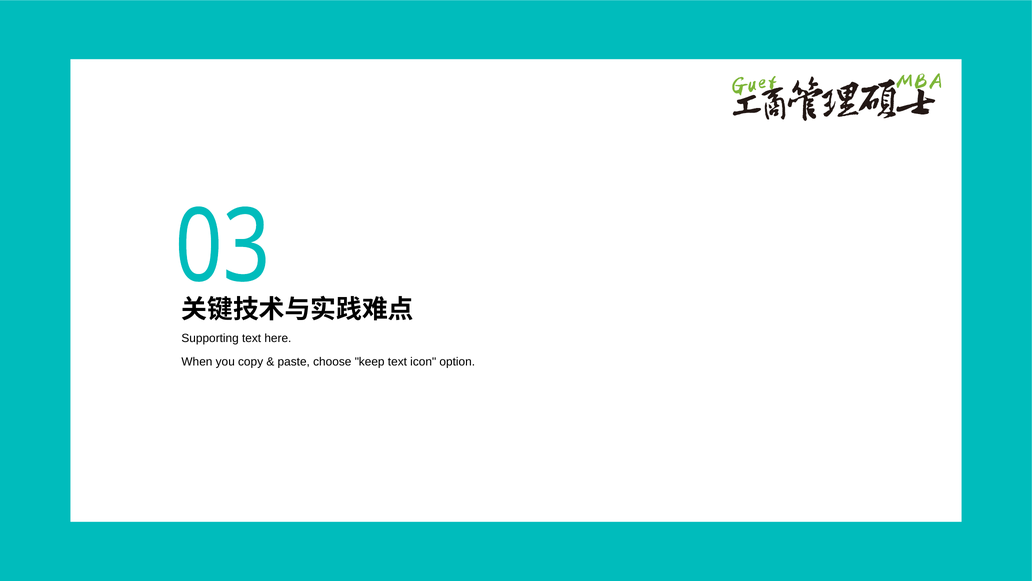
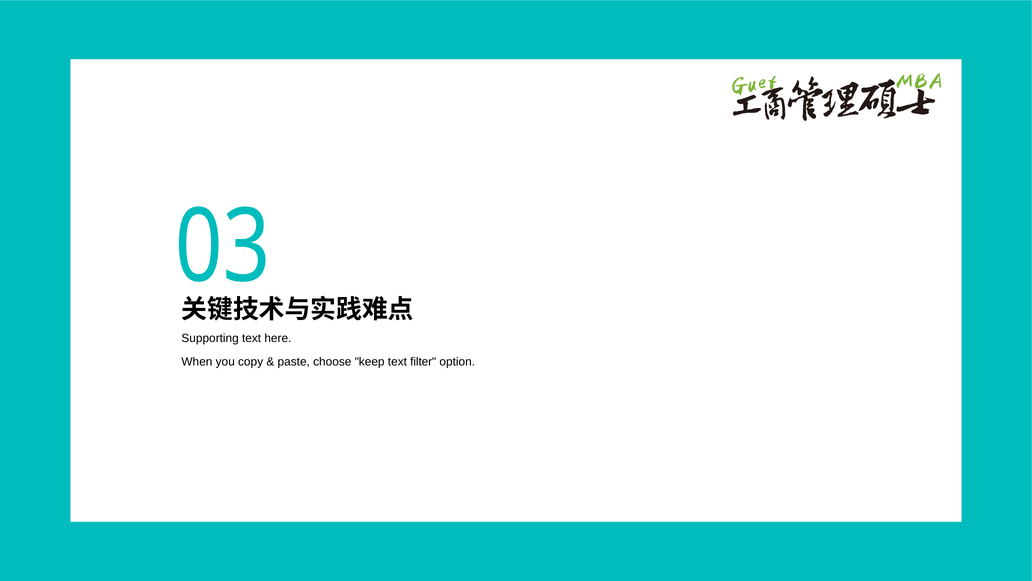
icon: icon -> filter (423, 361)
